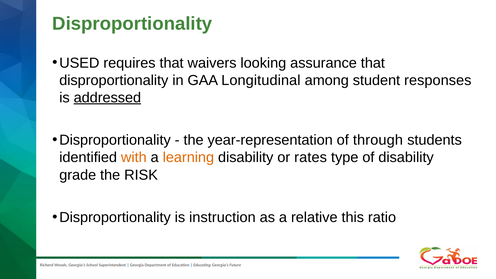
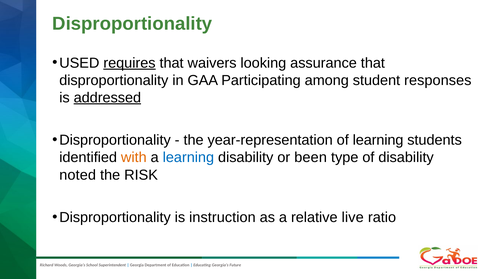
requires underline: none -> present (129, 63)
Longitudinal: Longitudinal -> Participating (261, 80)
of through: through -> learning (378, 140)
learning colour: orange -> blue (188, 158)
rates: rates -> been (311, 158)
grade: grade -> noted (78, 175)
this: this -> live (353, 217)
